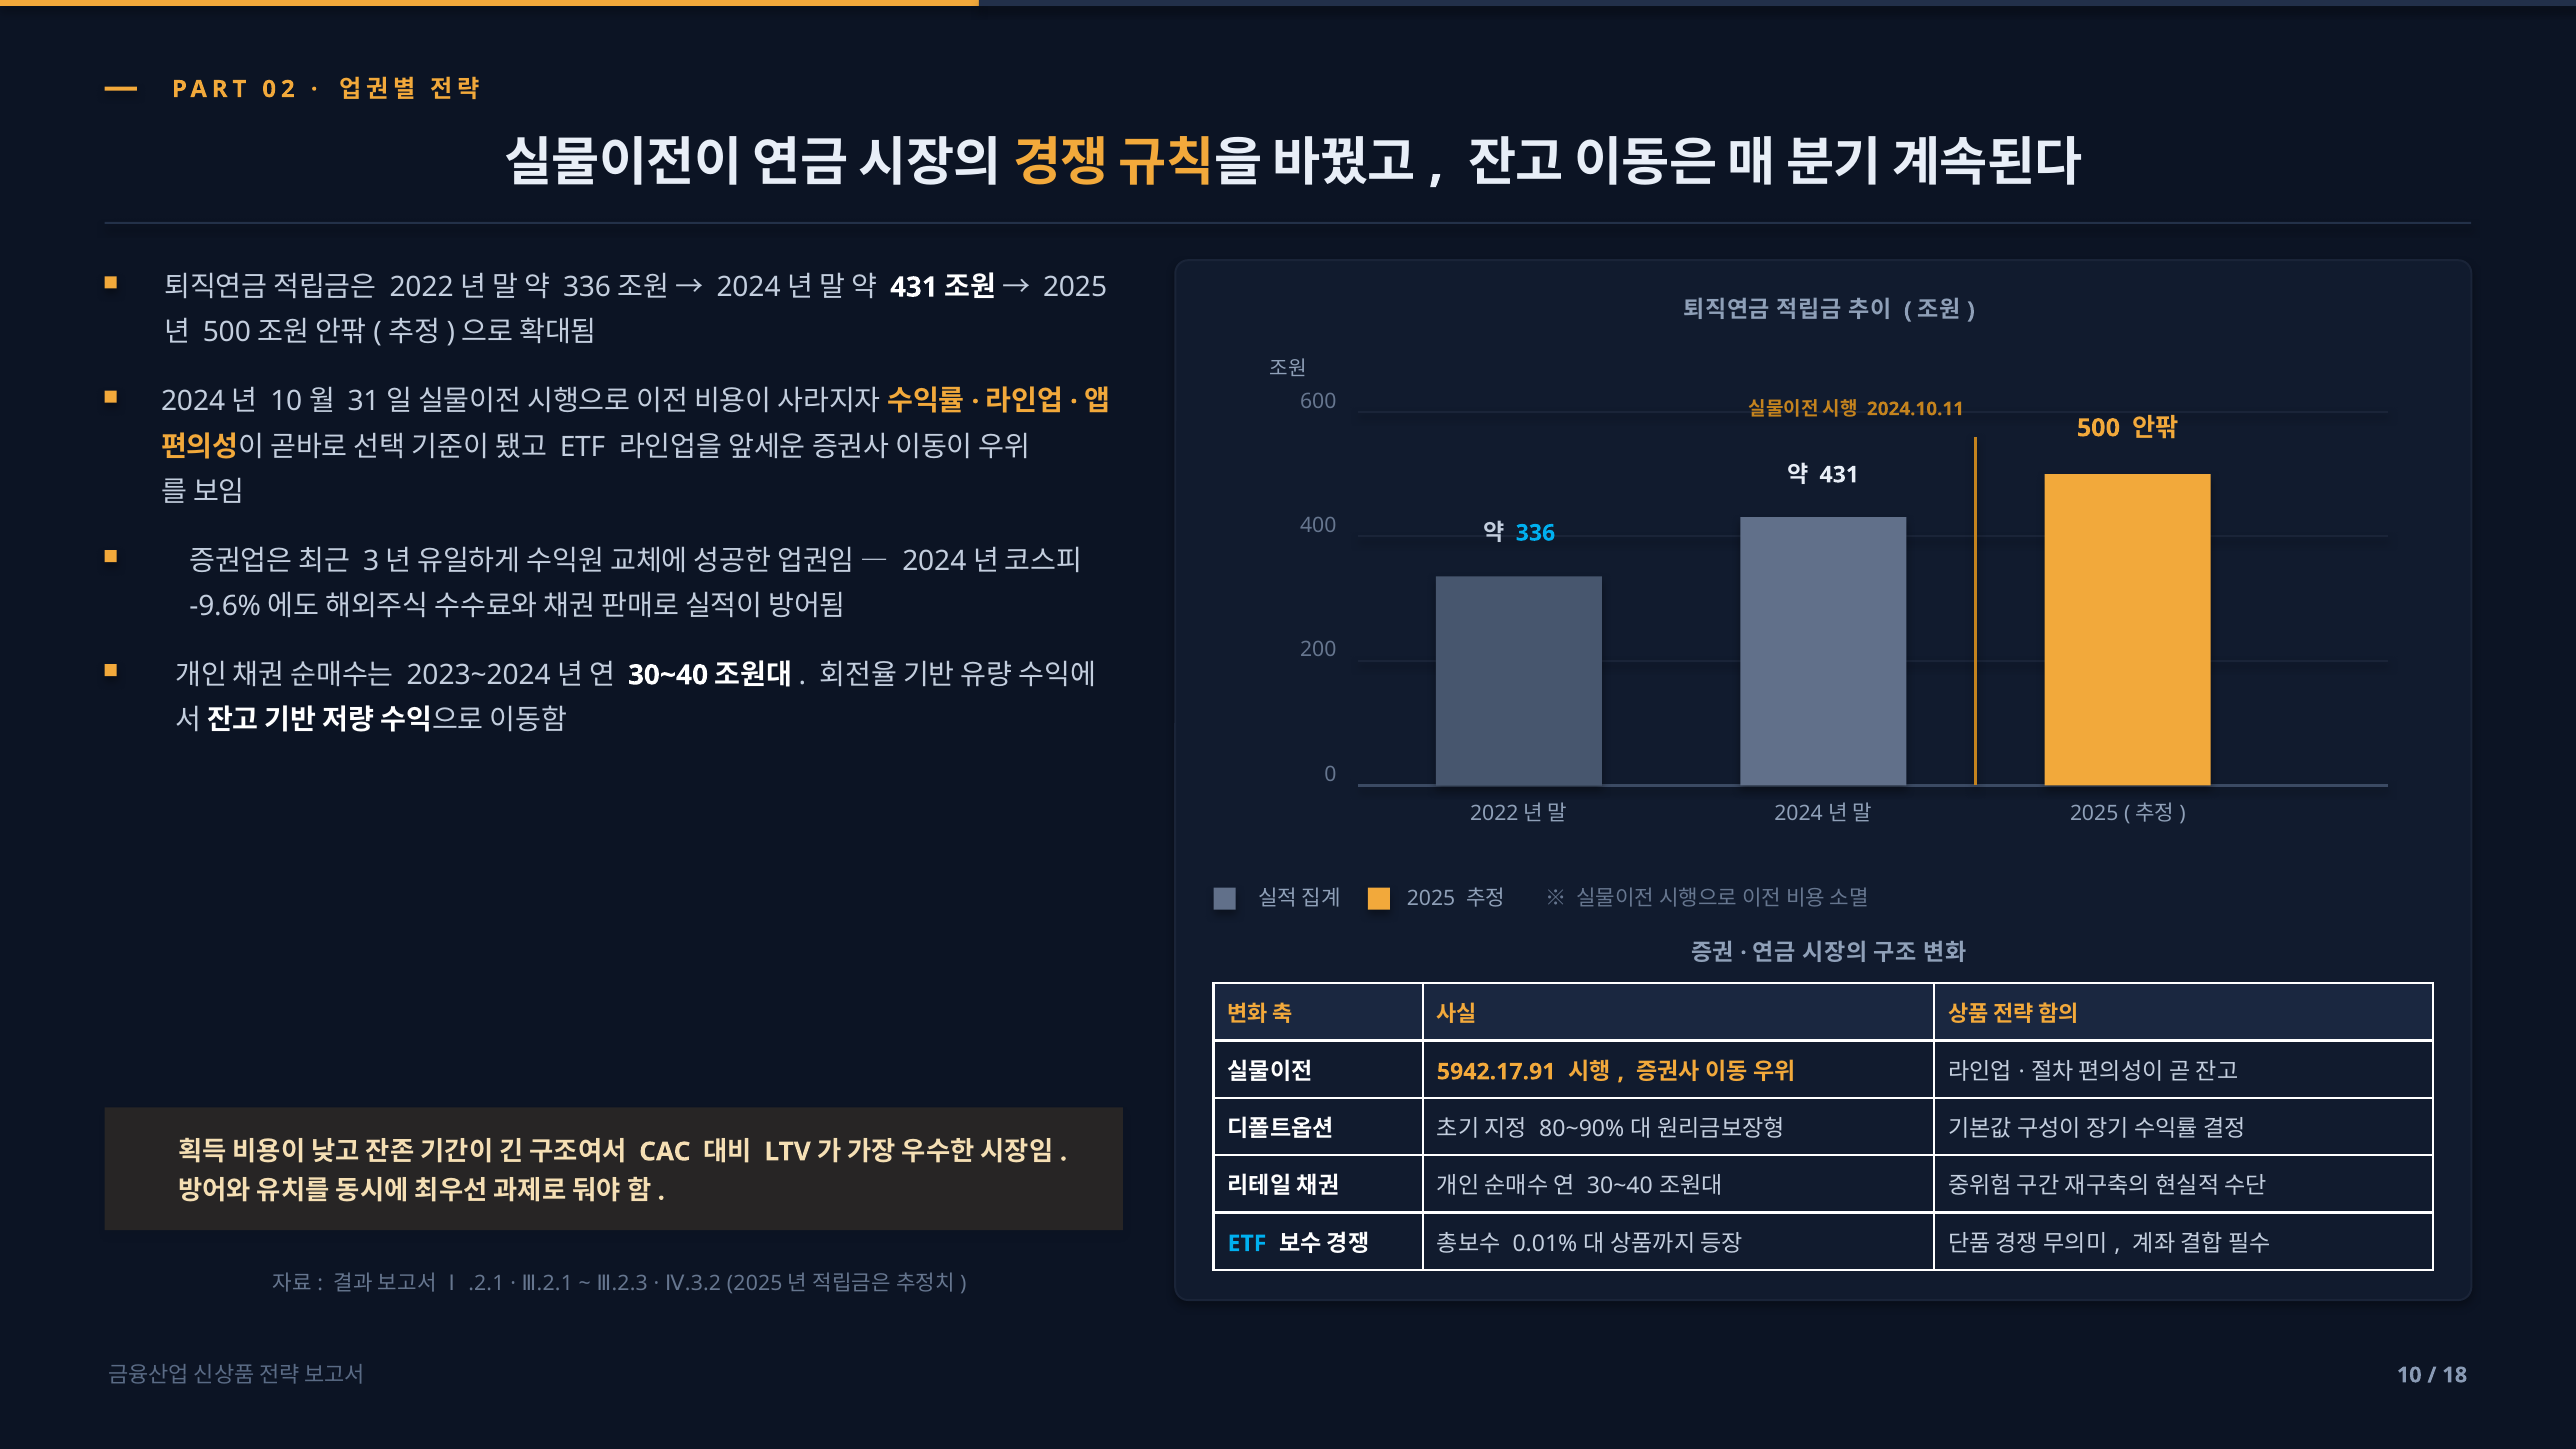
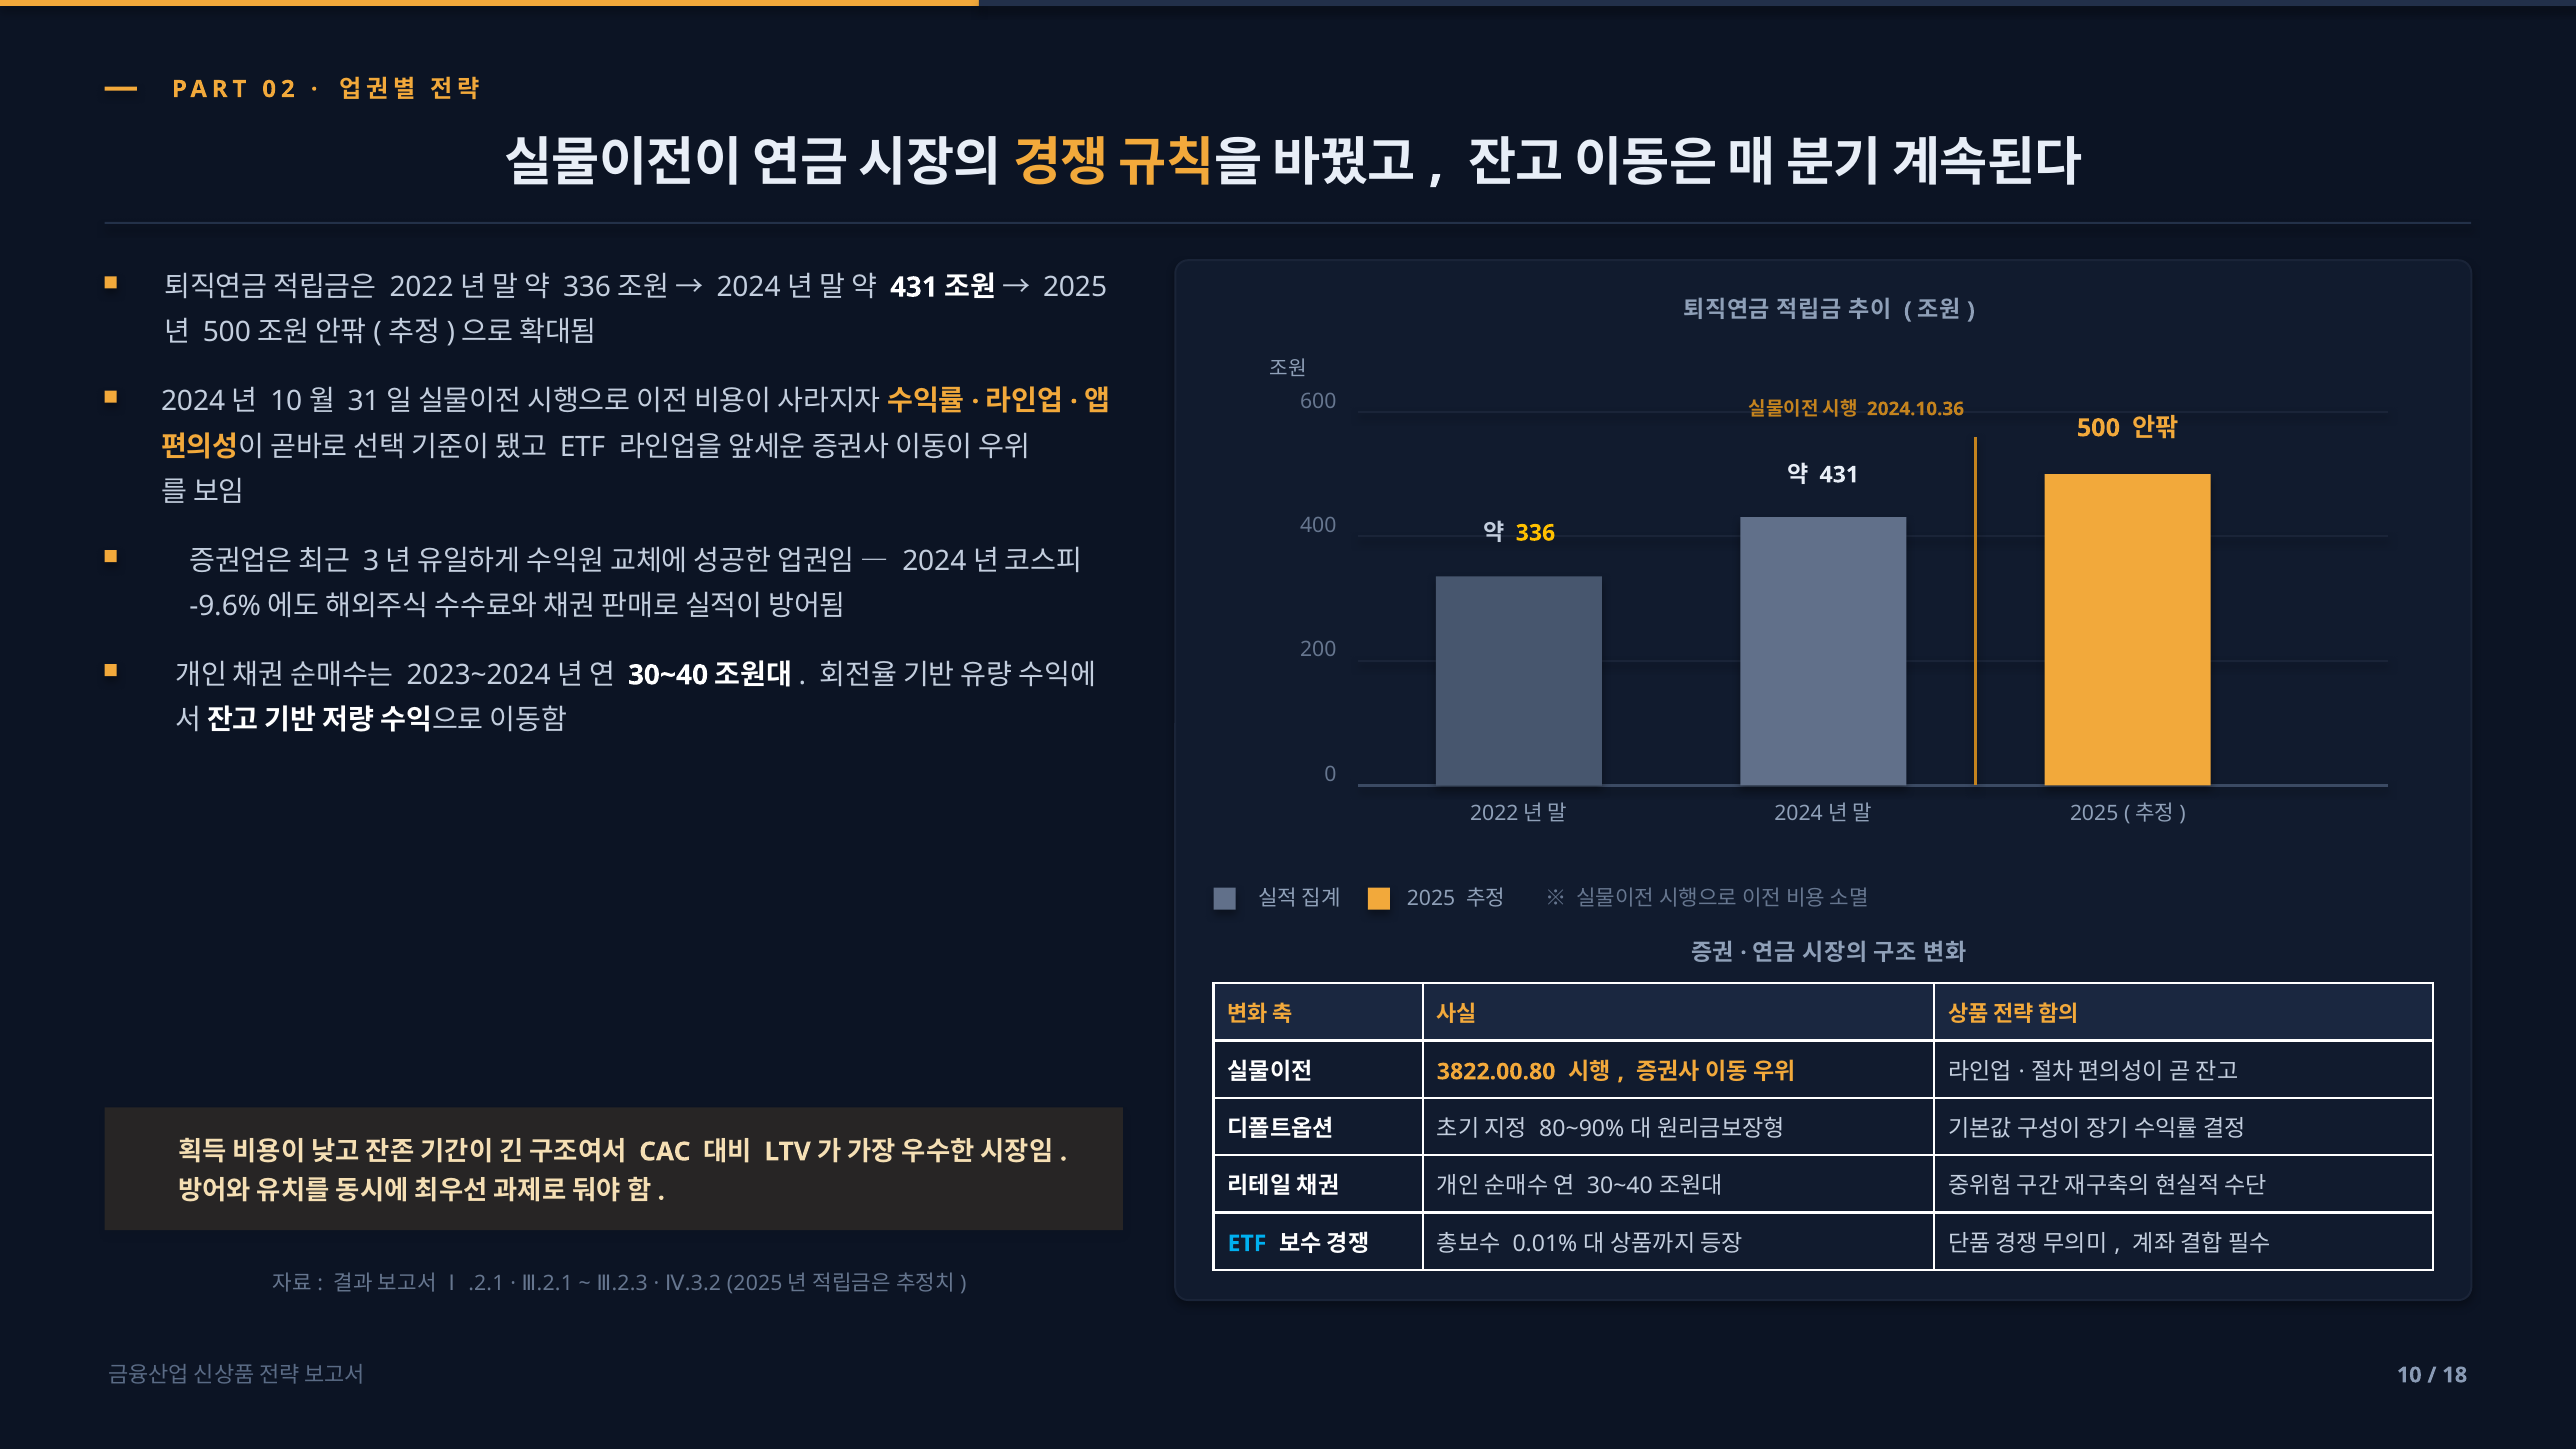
2024.10.11: 2024.10.11 -> 2024.10.36 (1915, 409)
336 colour: light blue -> yellow (1536, 533)
5942.17.91: 5942.17.91 -> 3822.00.80 (1496, 1072)
